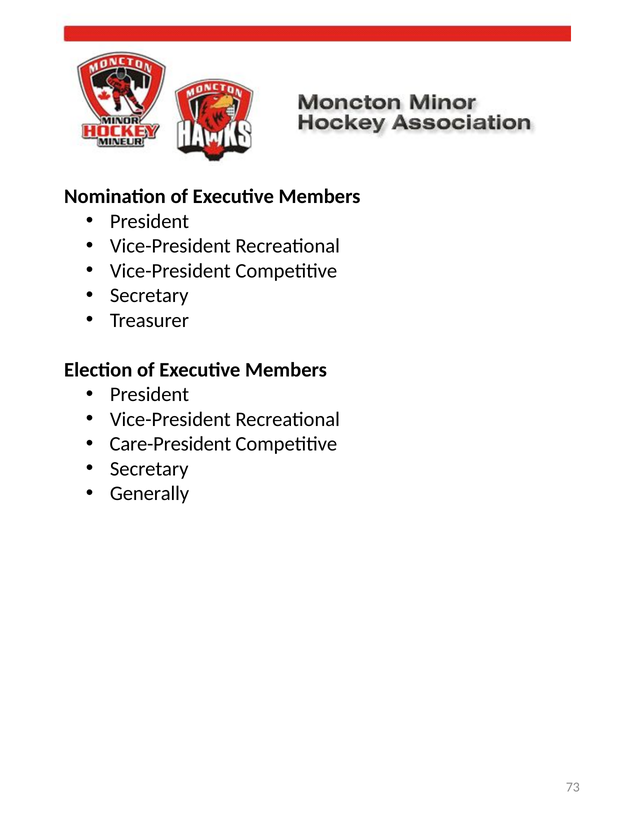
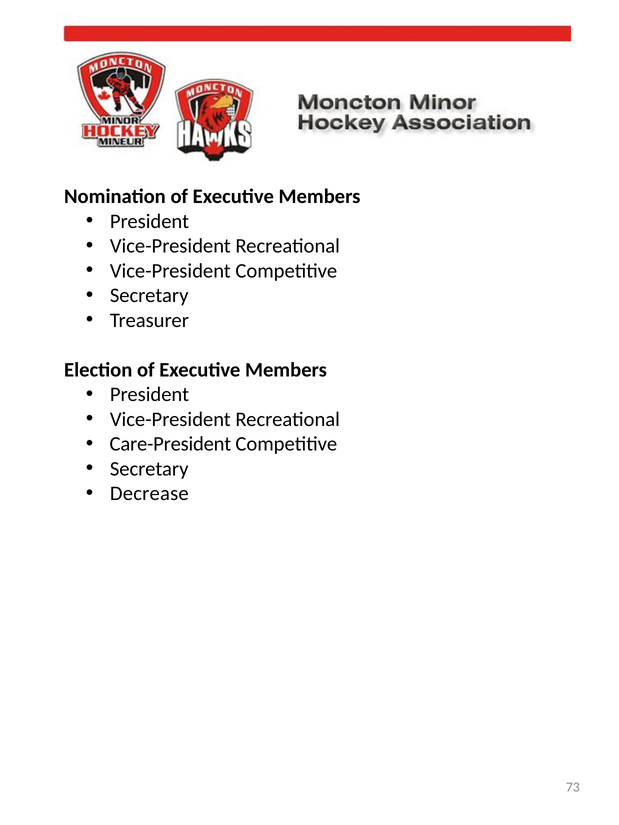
Generally: Generally -> Decrease (149, 494)
